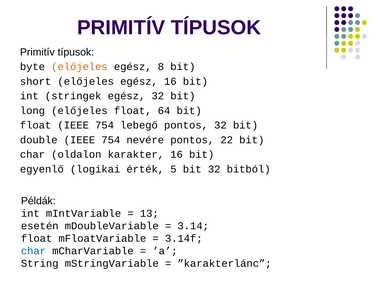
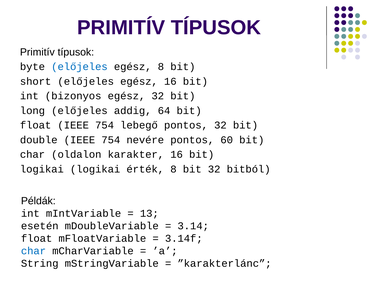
előjeles colour: orange -> blue (79, 67)
stringek: stringek -> bizonyos (73, 96)
előjeles float: float -> addig (133, 110)
22: 22 -> 60 (227, 140)
egyenlő: egyenlő -> logikai (42, 169)
érték 5: 5 -> 8 (173, 169)
